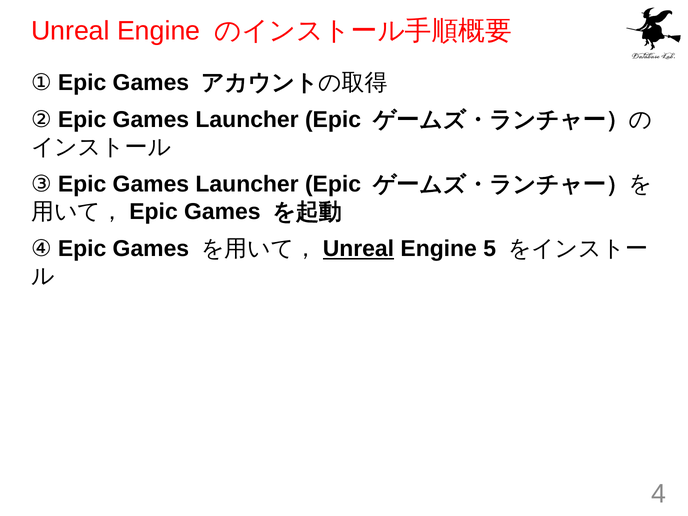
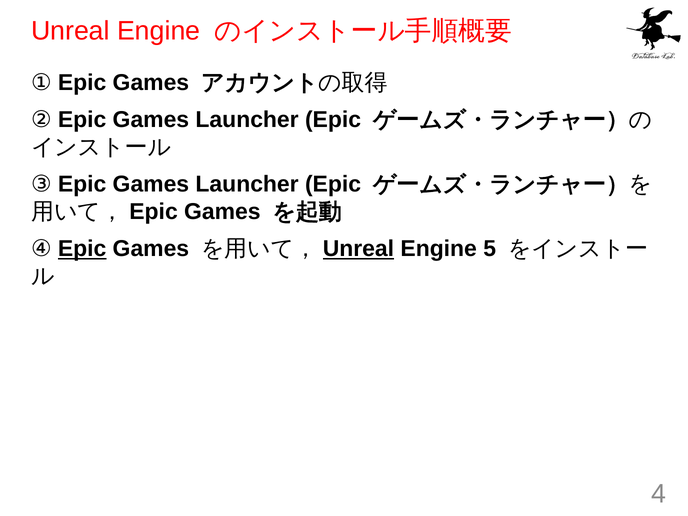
Epic underline: none -> present (82, 249)
